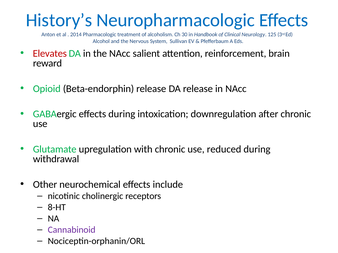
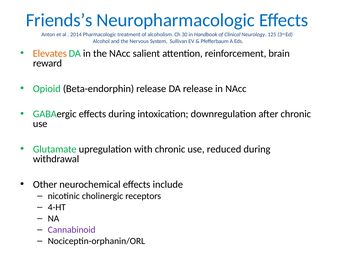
History’s: History’s -> Friends’s (59, 20)
Elevates colour: red -> orange (50, 53)
8-HT: 8-HT -> 4-HT (57, 208)
